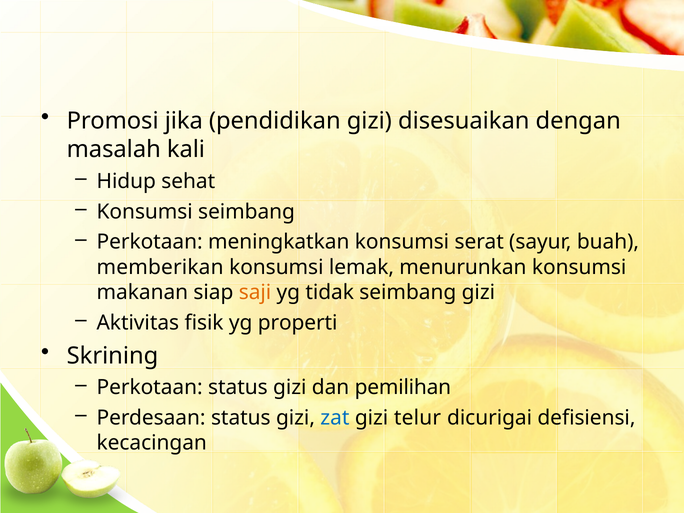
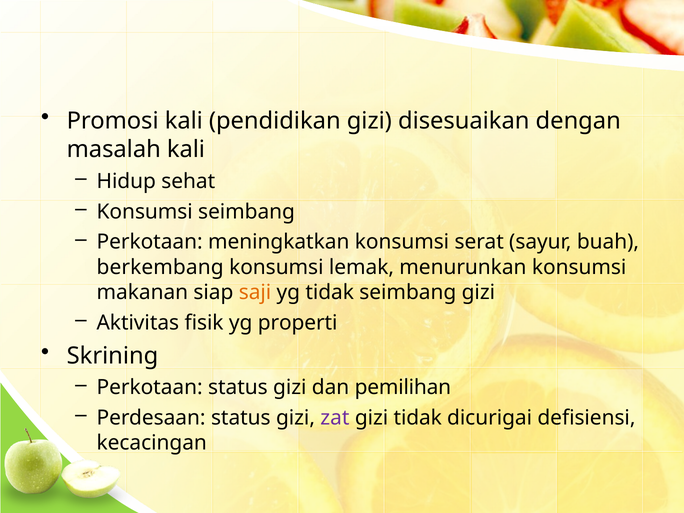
Promosi jika: jika -> kali (184, 121)
memberikan: memberikan -> berkembang (160, 267)
zat colour: blue -> purple (335, 418)
gizi telur: telur -> tidak (418, 418)
